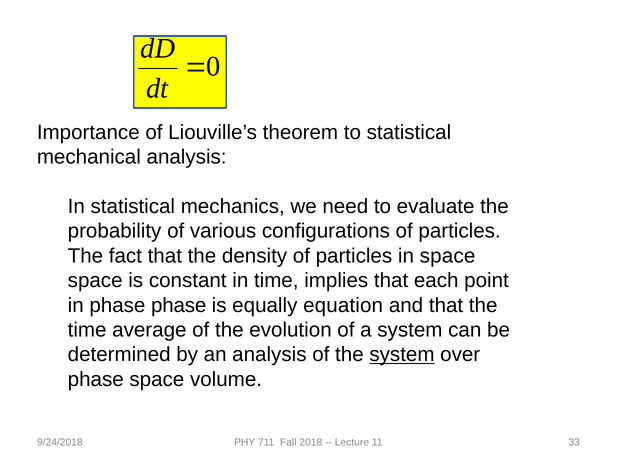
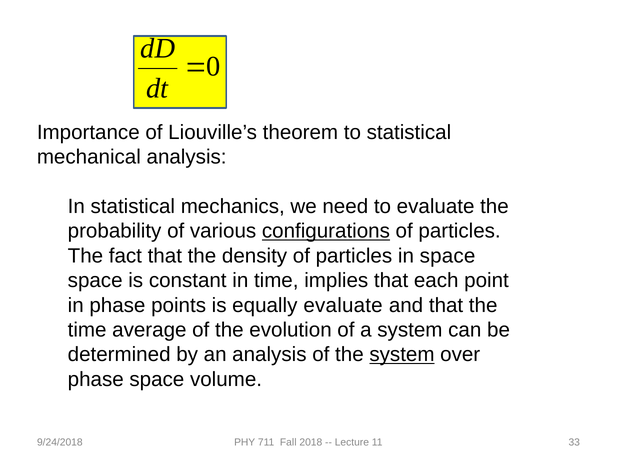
configurations underline: none -> present (326, 231)
phase phase: phase -> points (179, 305)
equally equation: equation -> evaluate (343, 305)
